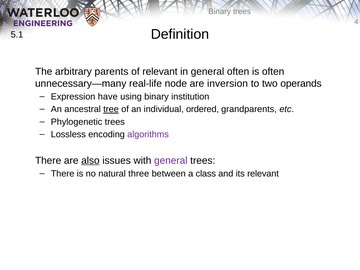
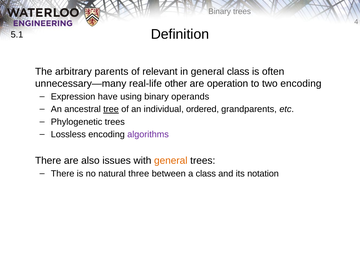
general often: often -> class (238, 72)
node: node -> other (176, 84)
inversion: inversion -> operation (228, 84)
two operands: operands -> encoding (301, 84)
institution: institution -> operands (190, 97)
also underline: present -> none (90, 161)
general colour: purple -> orange (171, 161)
its relevant: relevant -> notation (263, 174)
